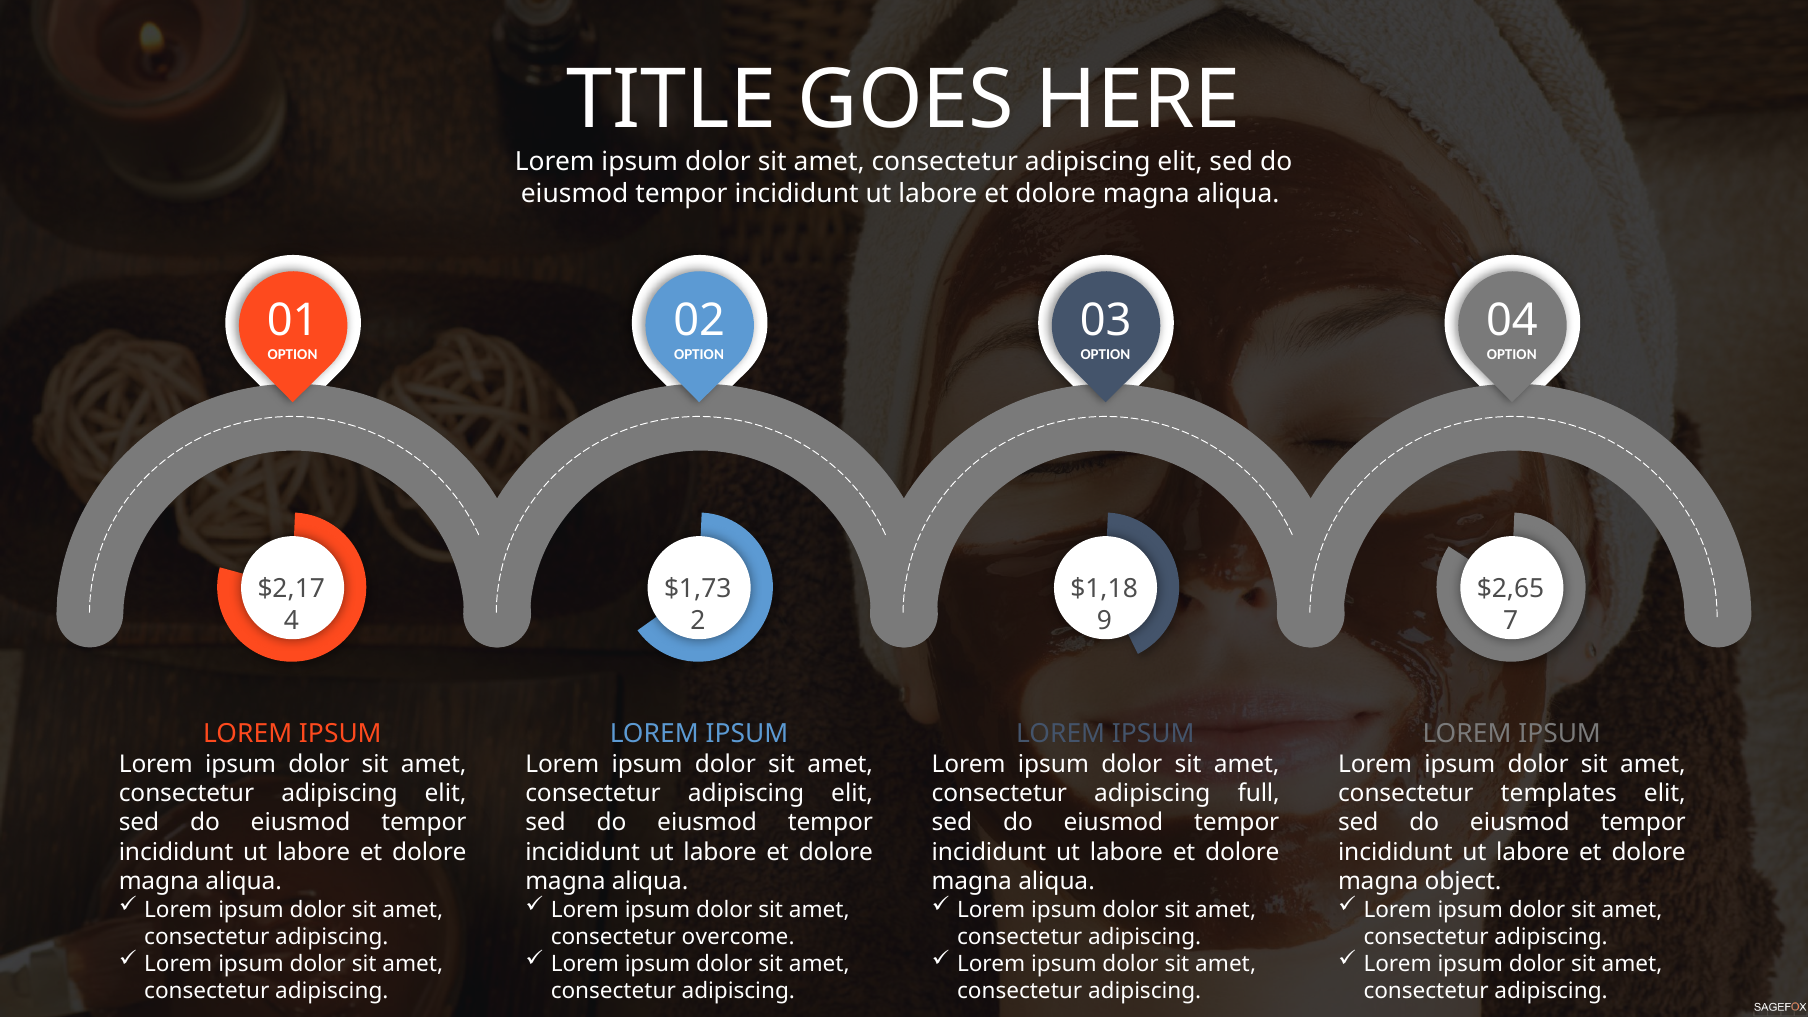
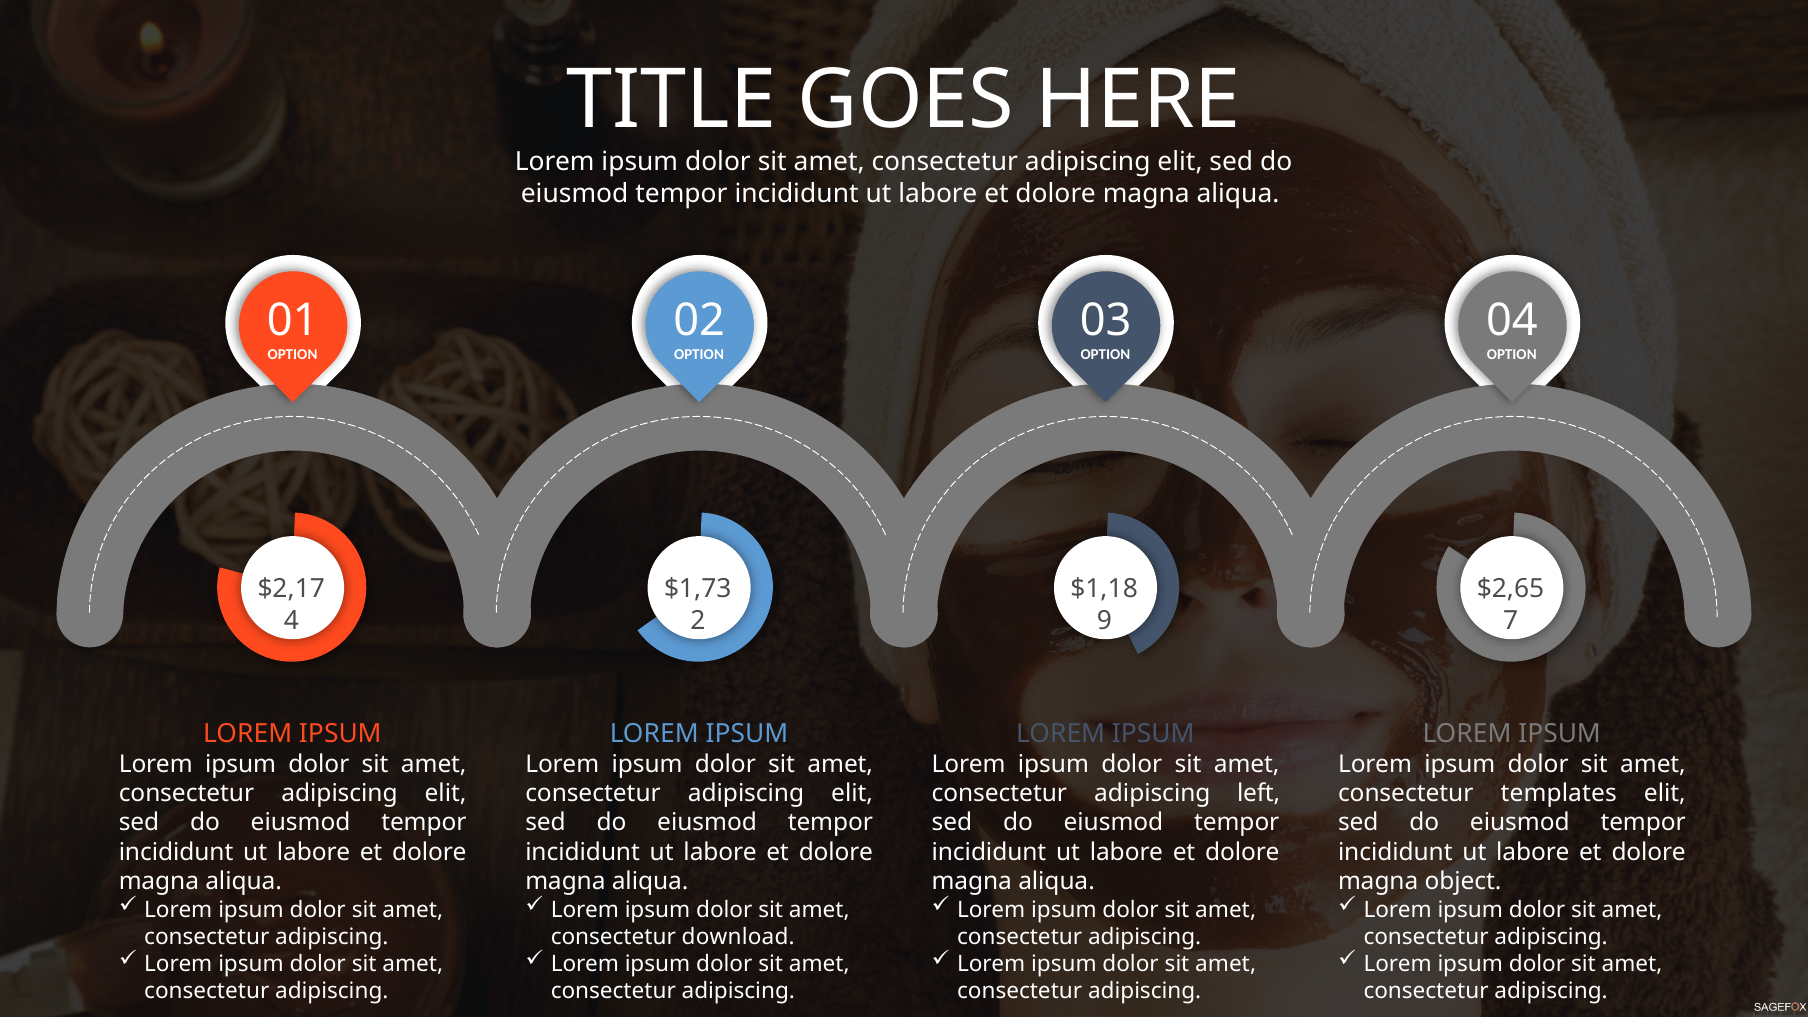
full: full -> left (1259, 793)
overcome: overcome -> download (738, 937)
